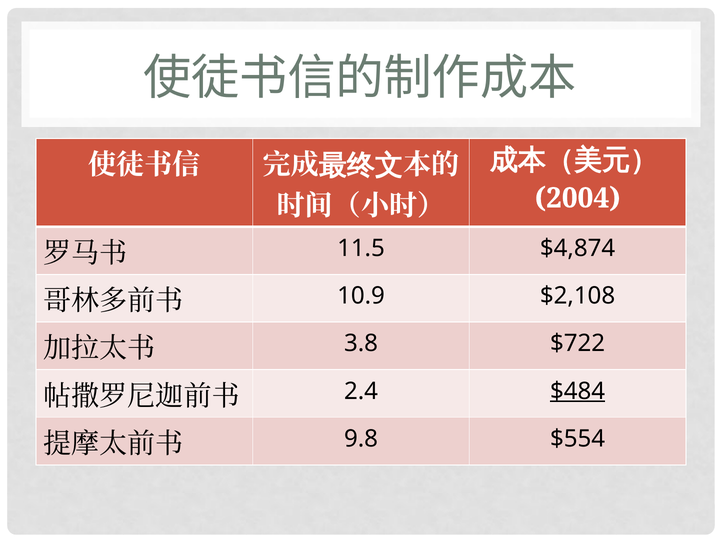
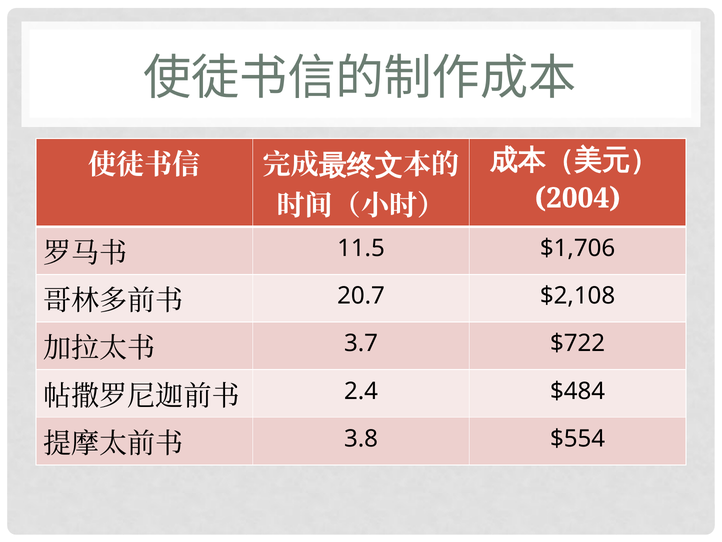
$4,874: $4,874 -> $1,706 (578, 248)
10.9: 10.9 -> 20.7 (361, 296)
3.8: 3.8 -> 3.7 (361, 343)
$484 underline: present -> none (578, 391)
9.8: 9.8 -> 3.8 (361, 438)
